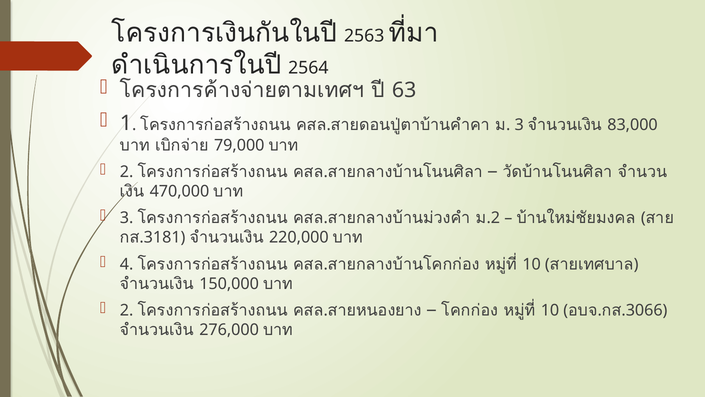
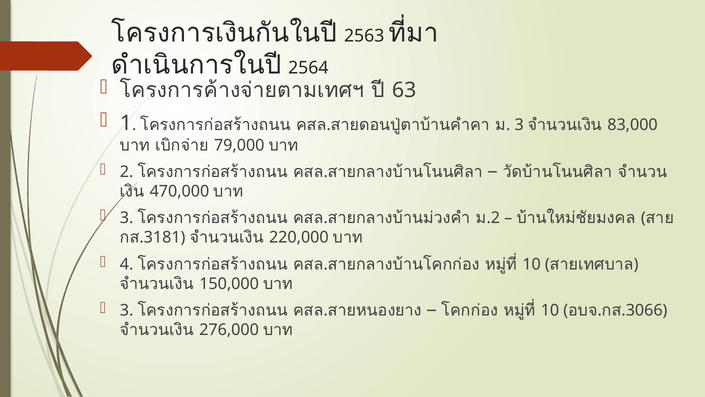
2: 2 -> 3 (127, 310)
